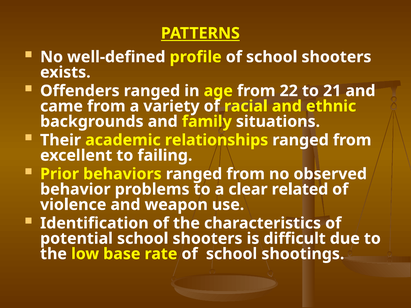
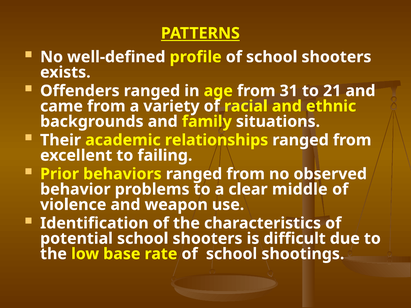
22: 22 -> 31 (289, 91)
related: related -> middle (300, 189)
